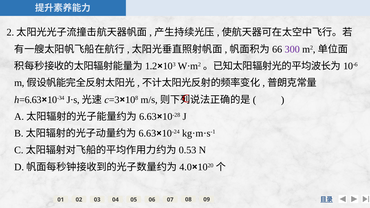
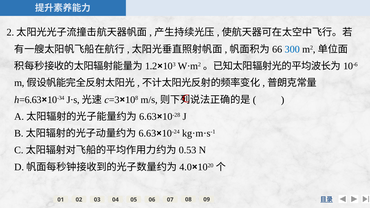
300 colour: purple -> blue (292, 49)
